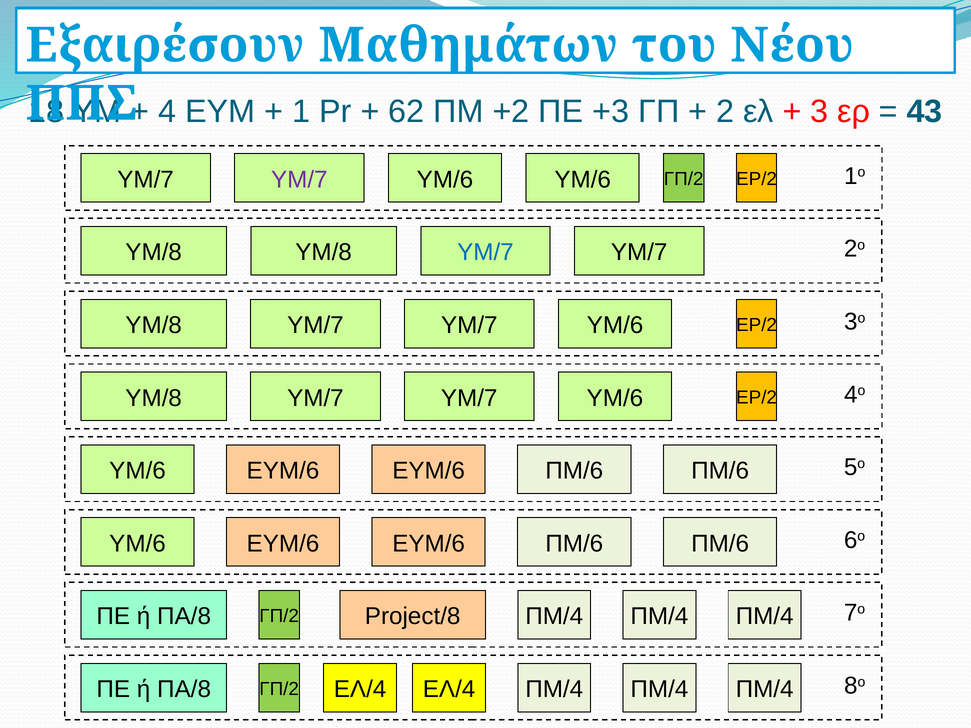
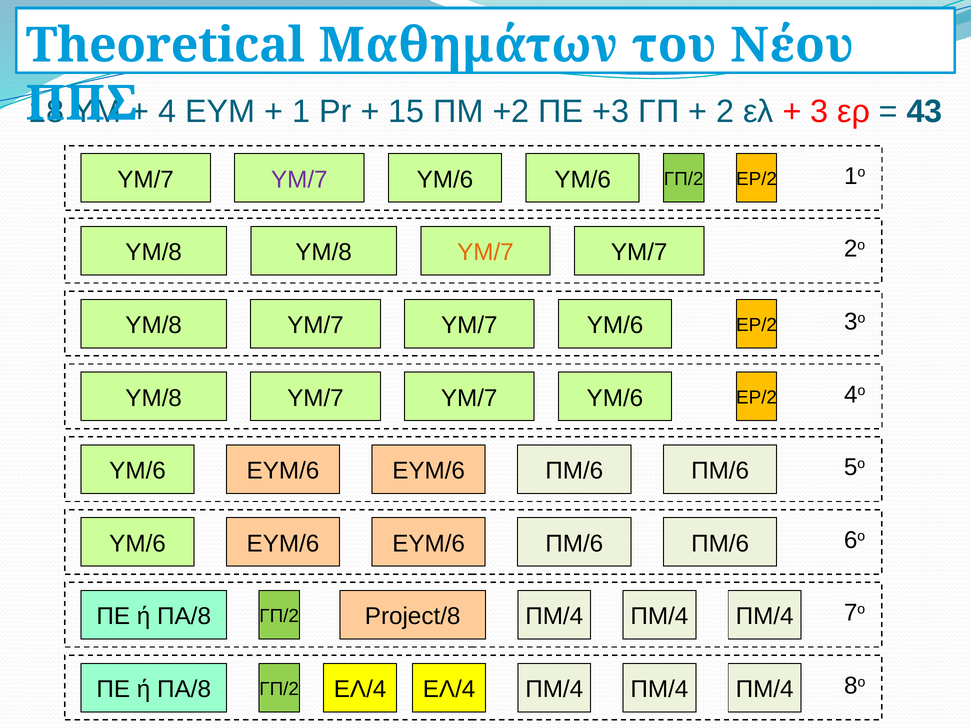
Εξαιρέσουν: Εξαιρέσουν -> Theoretical (165, 45)
62: 62 -> 15 (406, 111)
ΥΜ/7 colour: blue -> orange (485, 253)
